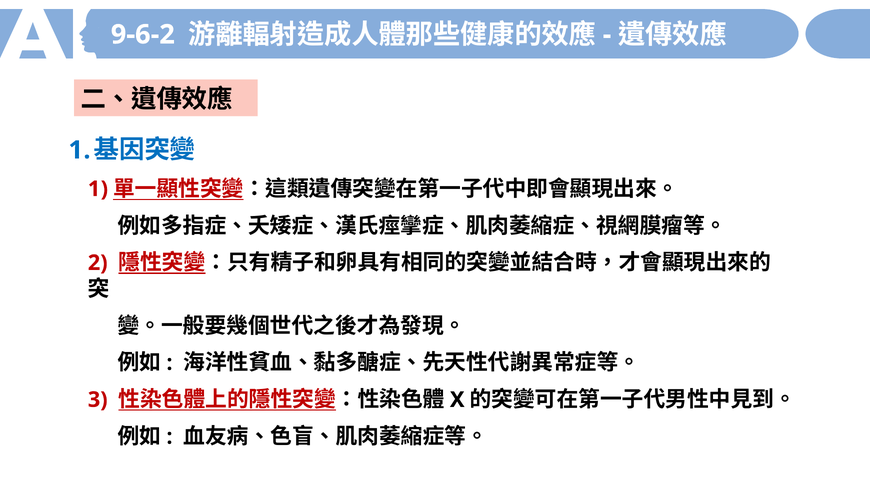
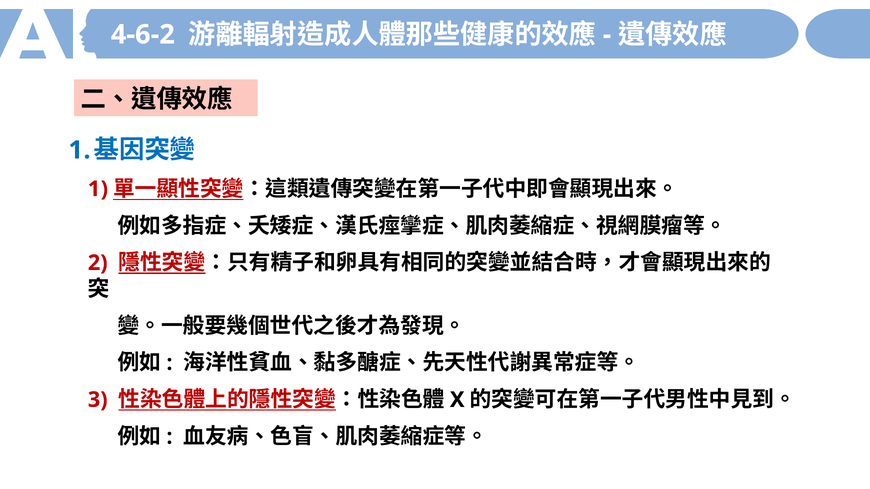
9-6-2: 9-6-2 -> 4-6-2 (143, 35)
